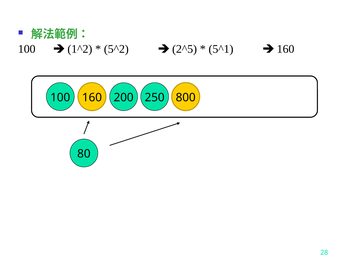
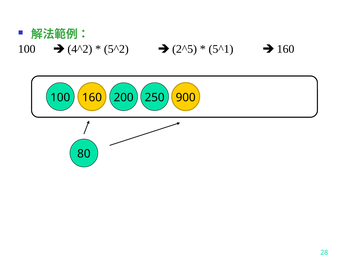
1^2: 1^2 -> 4^2 (80, 49)
800: 800 -> 900 (186, 97)
